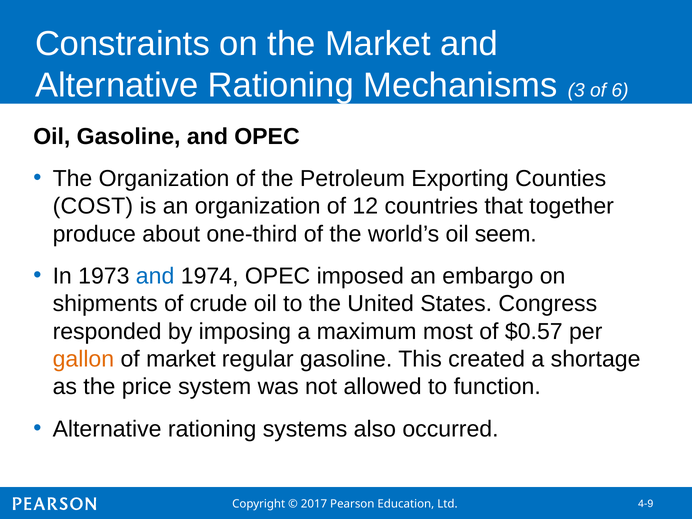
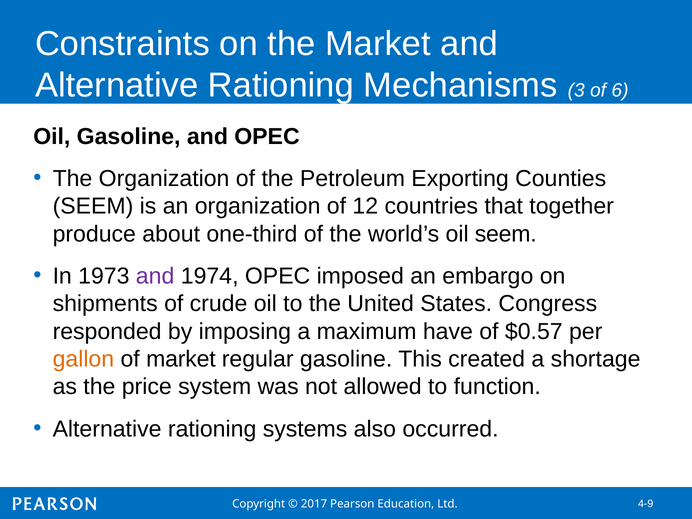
COST: COST -> SEEM (93, 206)
and colour: blue -> purple (155, 276)
most: most -> have (448, 331)
